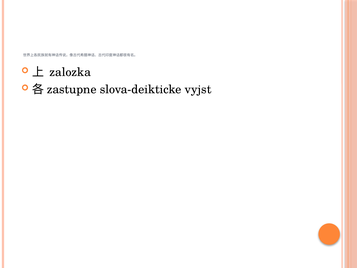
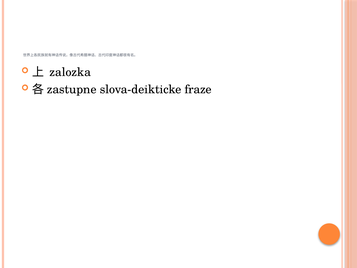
vyjst: vyjst -> fraze (198, 89)
